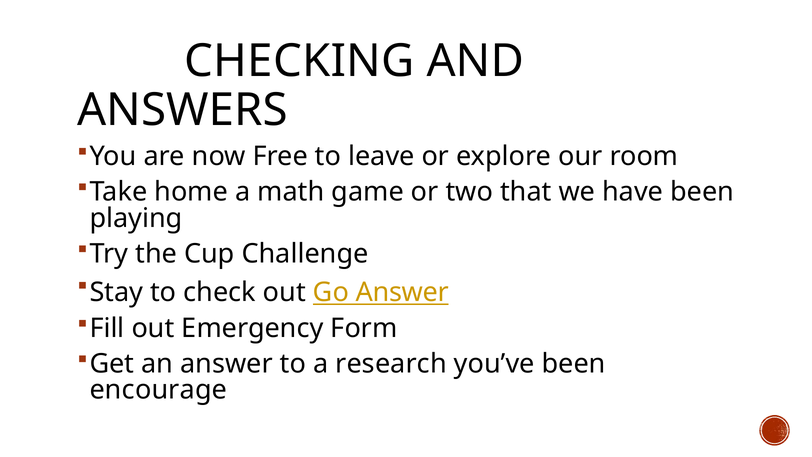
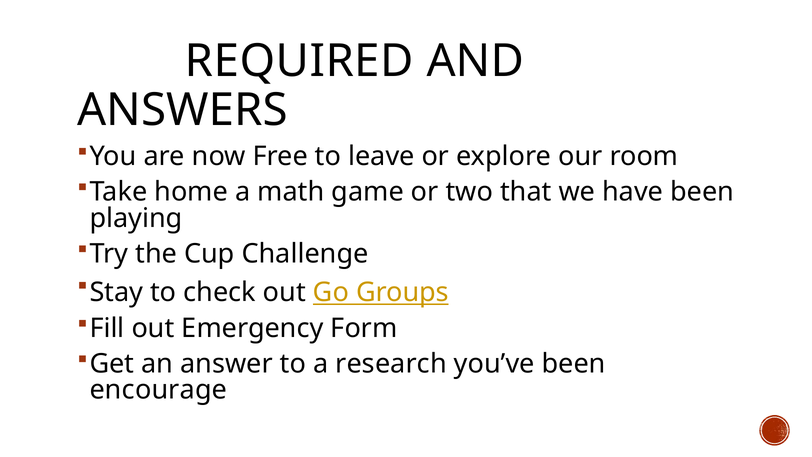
CHECKING: CHECKING -> REQUIRED (299, 61)
Go Answer: Answer -> Groups (402, 292)
